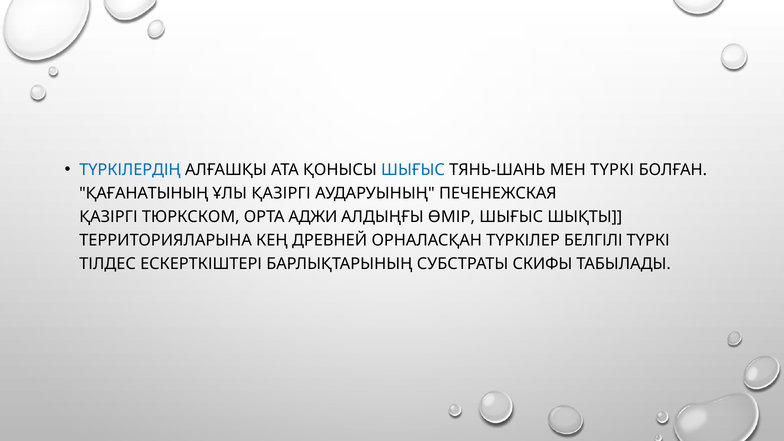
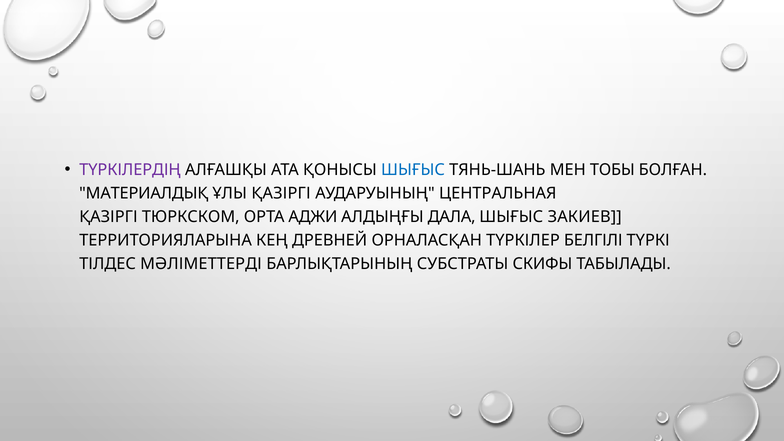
ТҮРКІЛЕРДІҢ colour: blue -> purple (130, 170)
МЕН ТҮРКІ: ТҮРКІ -> ТОБЫ (612, 170)
ҚАҒАНАТЫНЫҢ: ҚАҒАНАТЫНЫҢ -> МАТЕРИАЛДЫҚ (144, 194)
ПЕЧЕНЕЖСКАЯ: ПЕЧЕНЕЖСКАЯ -> ЦЕНТРАЛЬНАЯ (498, 194)
ӨМІР: ӨМІР -> ДАЛА (452, 217)
ШЫҚТЫ: ШЫҚТЫ -> ЗАКИЕВ (585, 217)
ЕСКЕРТКІШТЕРІ: ЕСКЕРТКІШТЕРІ -> МӘЛІМЕТТЕРДІ (201, 264)
